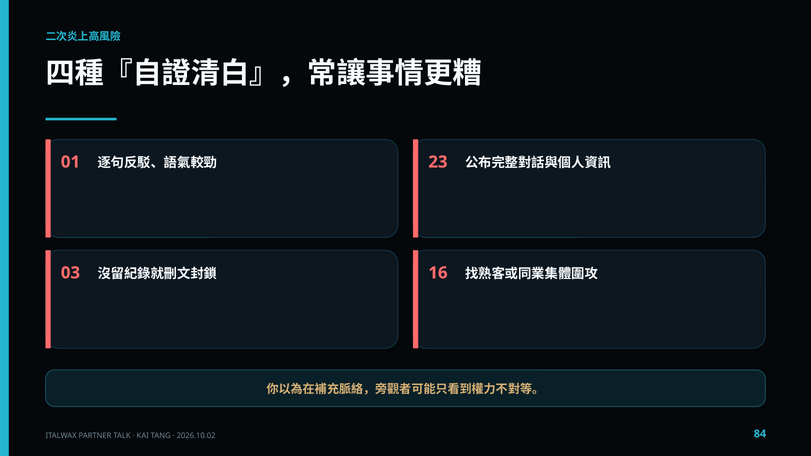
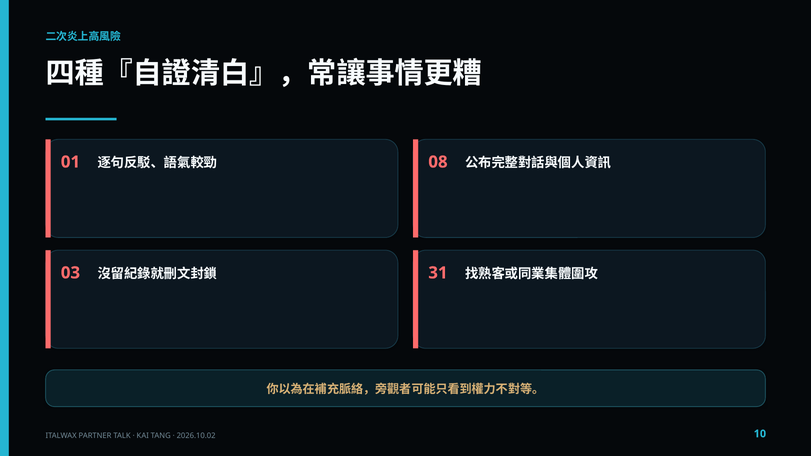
23: 23 -> 08 (438, 162)
16: 16 -> 31 (438, 273)
84: 84 -> 10 (760, 434)
